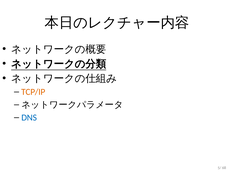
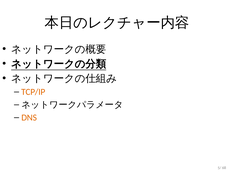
DNS colour: blue -> orange (29, 117)
